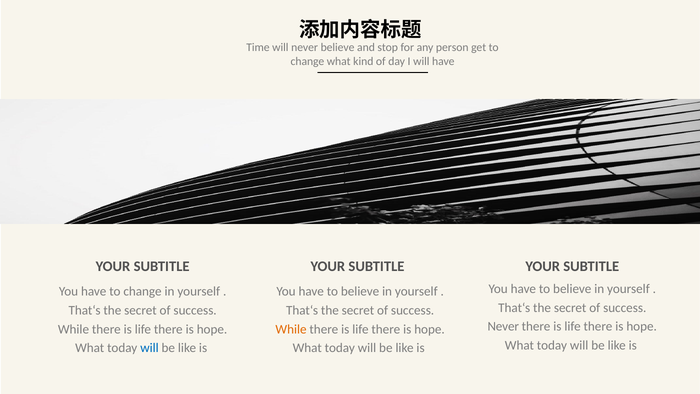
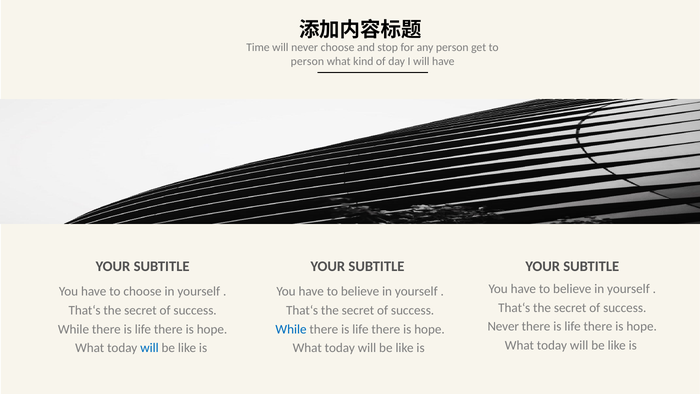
never believe: believe -> choose (338, 47)
change: change -> person (307, 61)
have to change: change -> choose (143, 291)
While colour: orange -> blue (291, 329)
